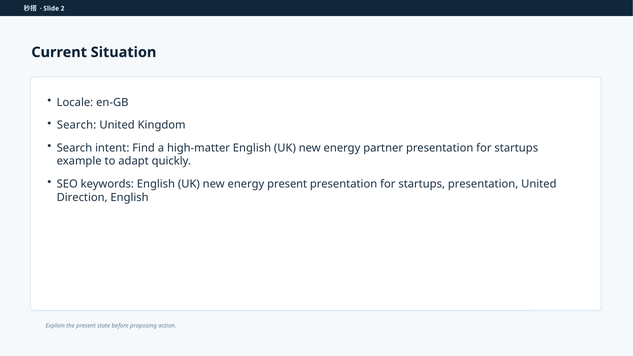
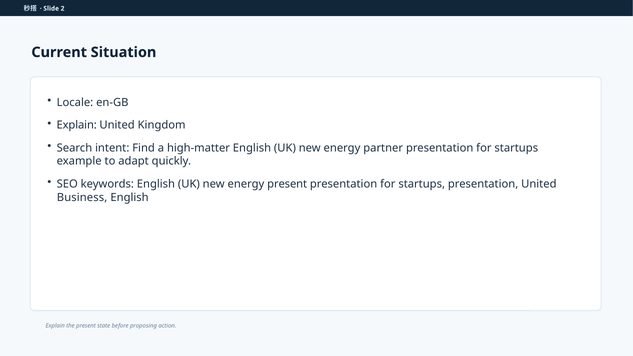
Search: Search -> Explain (77, 125)
Direction: Direction -> Business (82, 197)
